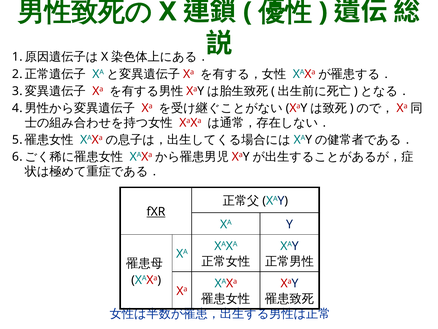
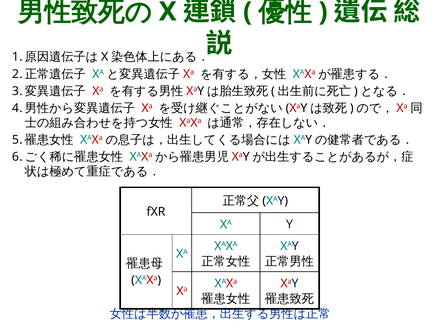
fXR underline: present -> none (156, 211)
